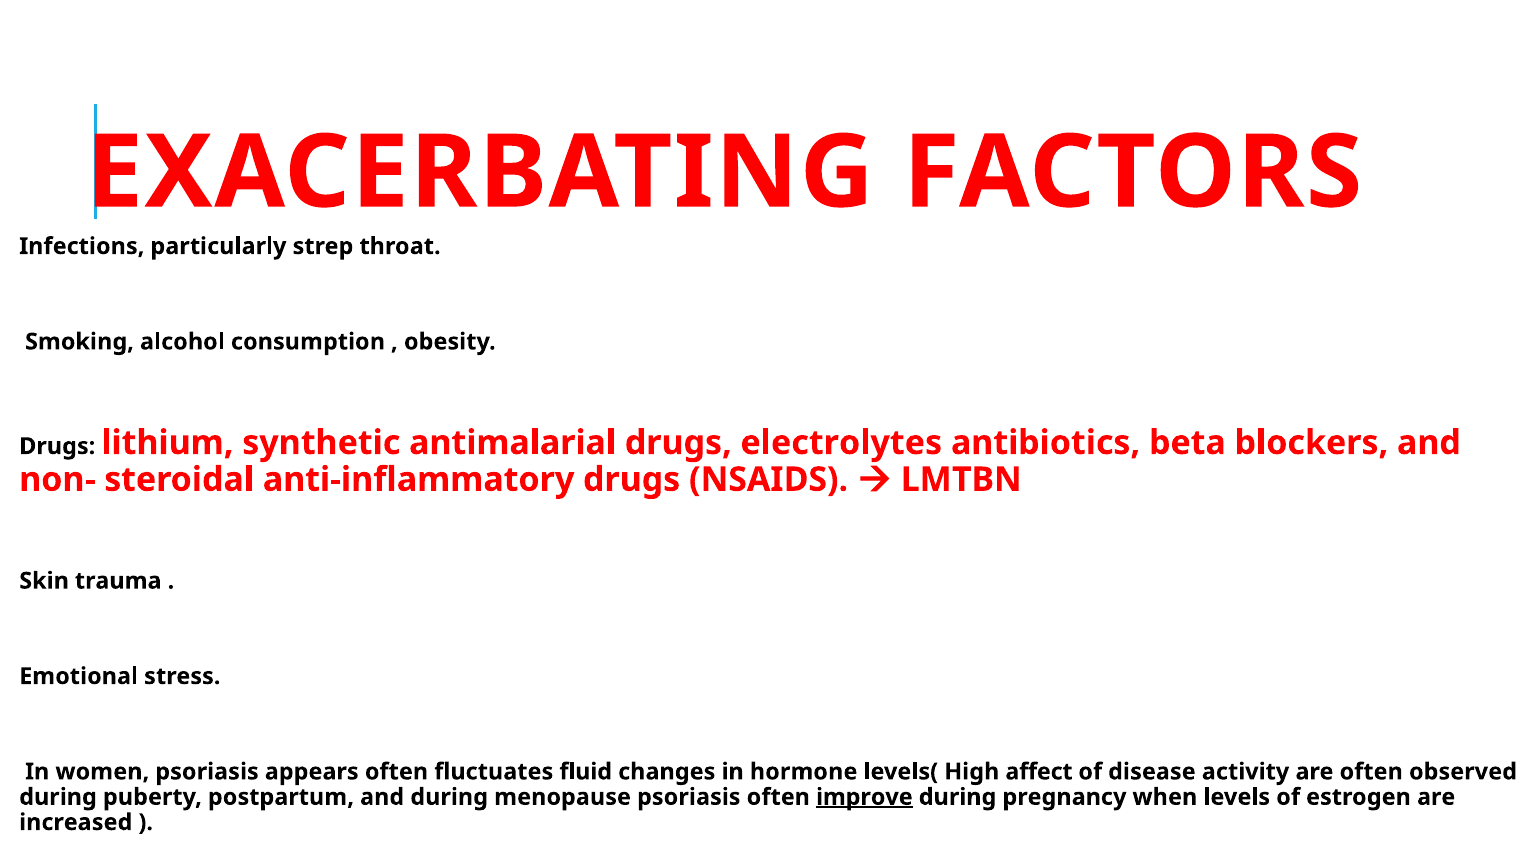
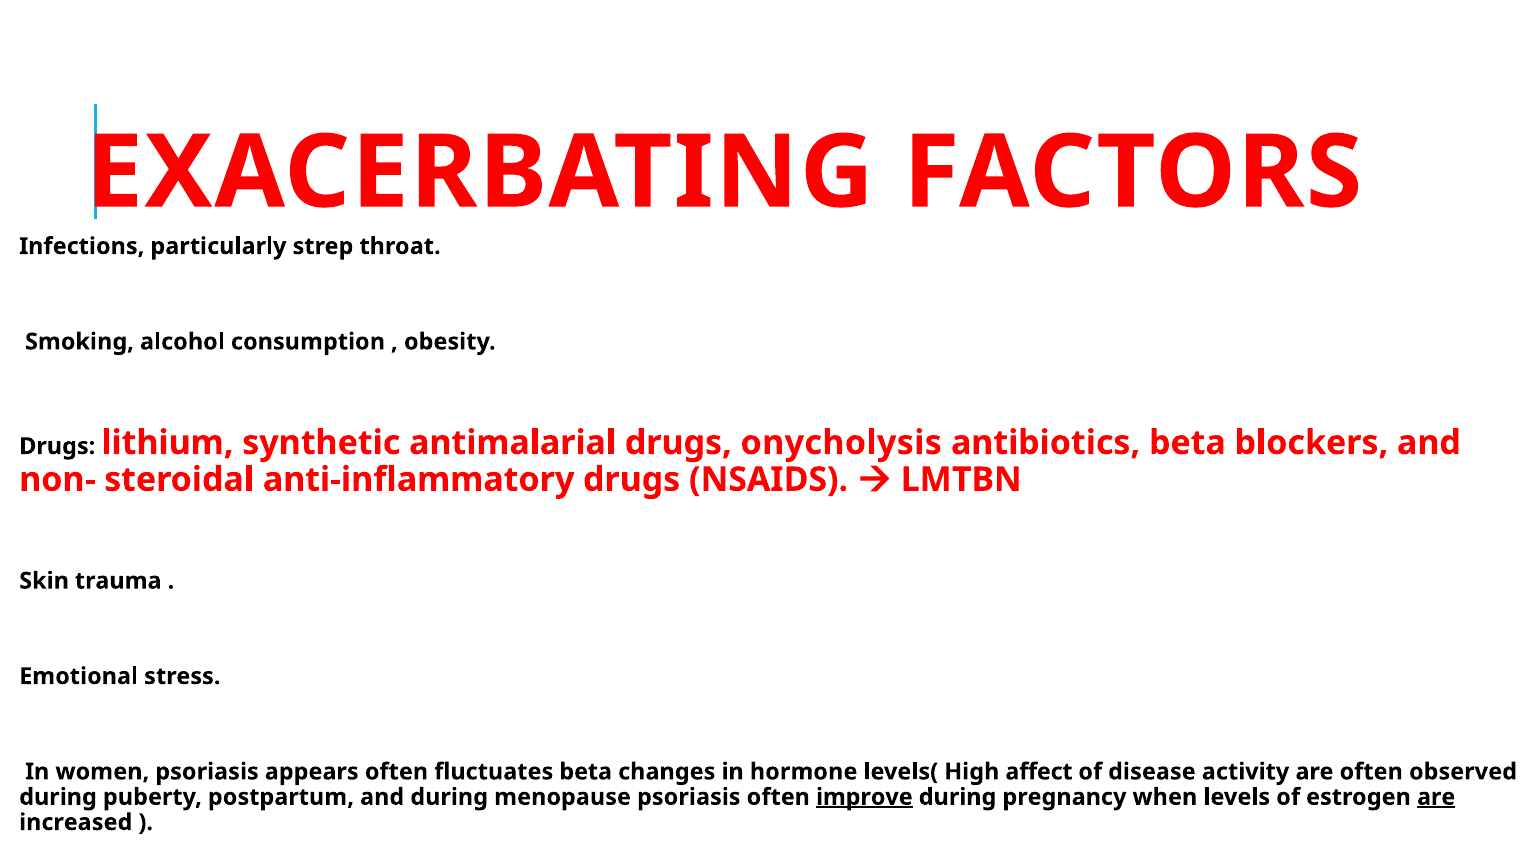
electrolytes: electrolytes -> onycholysis (841, 443)
fluctuates fluid: fluid -> beta (586, 772)
are underline: none -> present (1436, 797)
